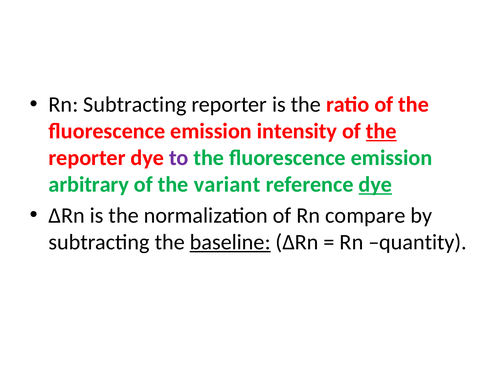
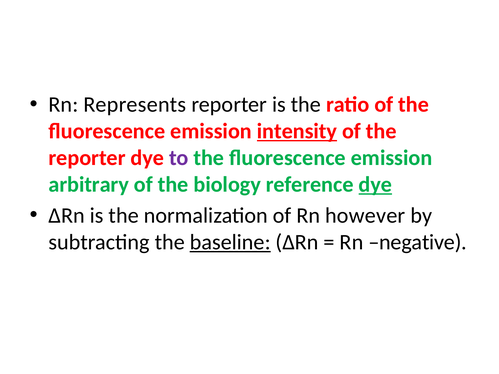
Rn Subtracting: Subtracting -> Represents (135, 105)
intensity underline: none -> present (297, 131)
the underline: present -> none (381, 131)
variant: variant -> biology (227, 185)
compare: compare -> however (365, 216)
quantity: quantity -> negative (418, 242)
